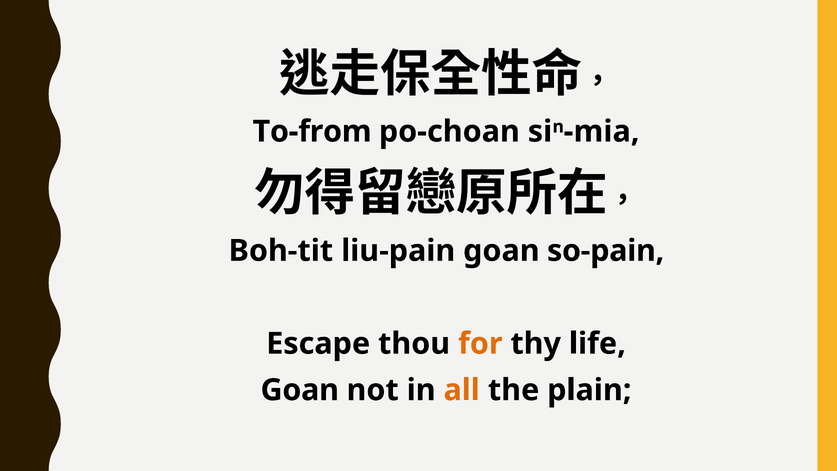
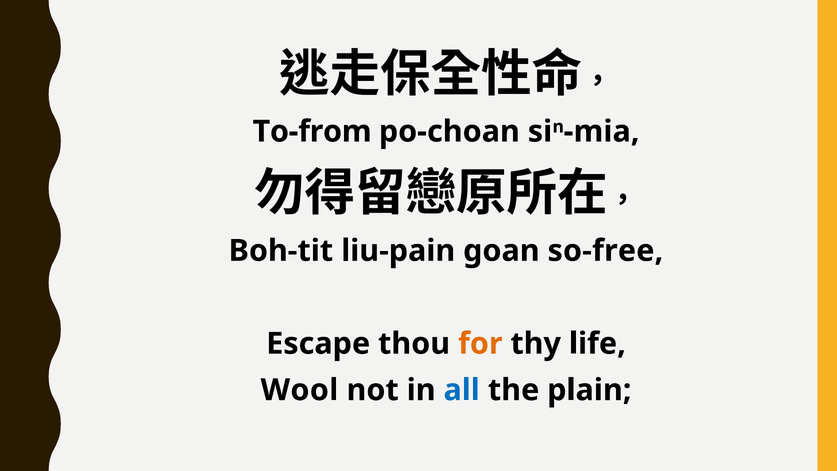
so-pain: so-pain -> so-free (605, 251)
Goan: Goan -> Wool (299, 390)
all colour: orange -> blue (462, 390)
